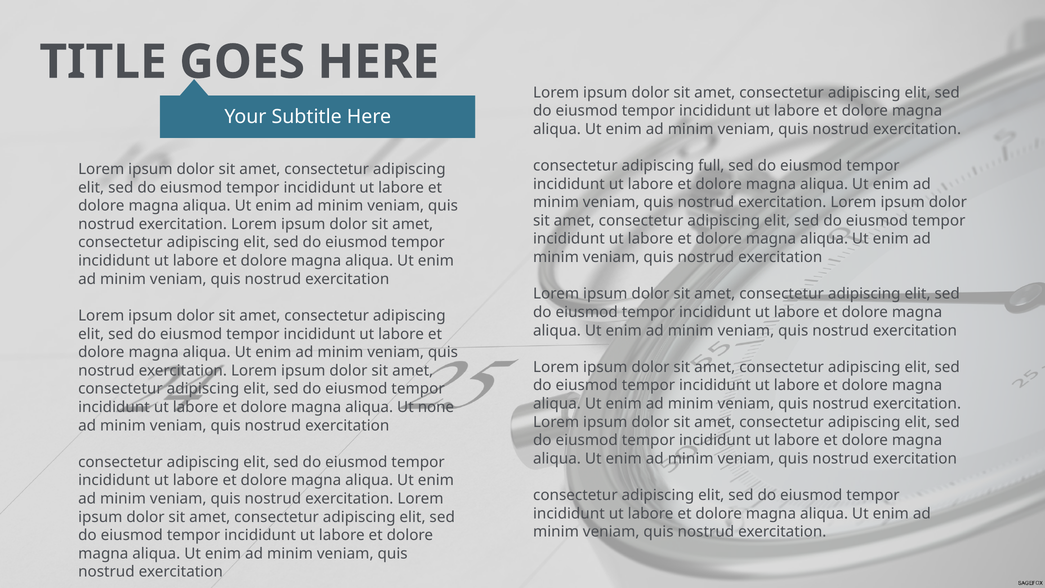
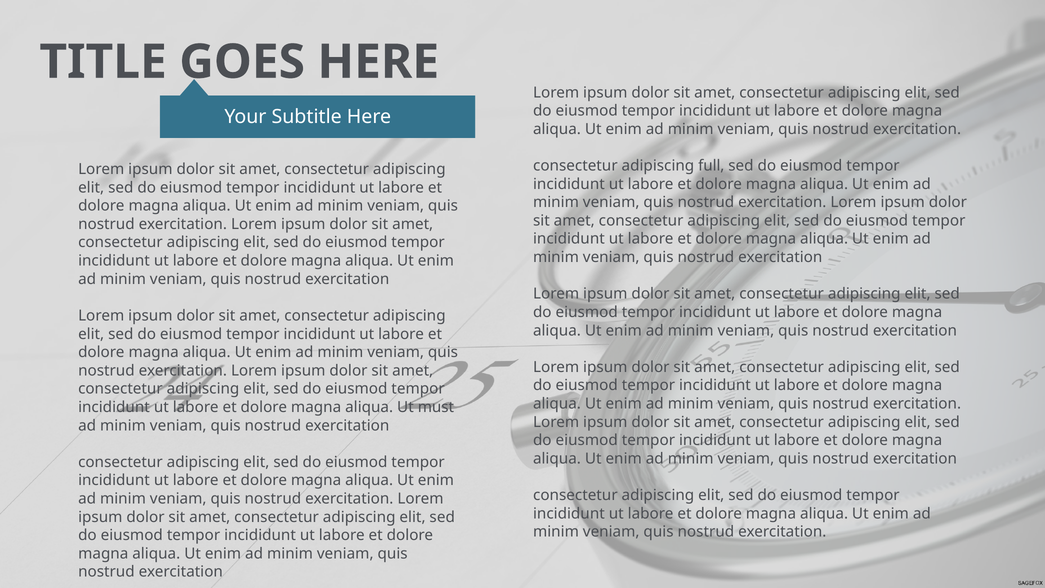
none: none -> must (436, 407)
